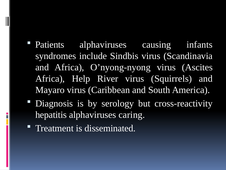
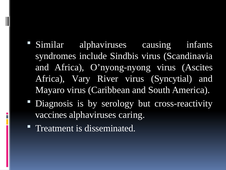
Patients: Patients -> Similar (50, 44)
Help: Help -> Vary (81, 78)
Squirrels: Squirrels -> Syncytial (172, 78)
hepatitis: hepatitis -> vaccines (51, 114)
